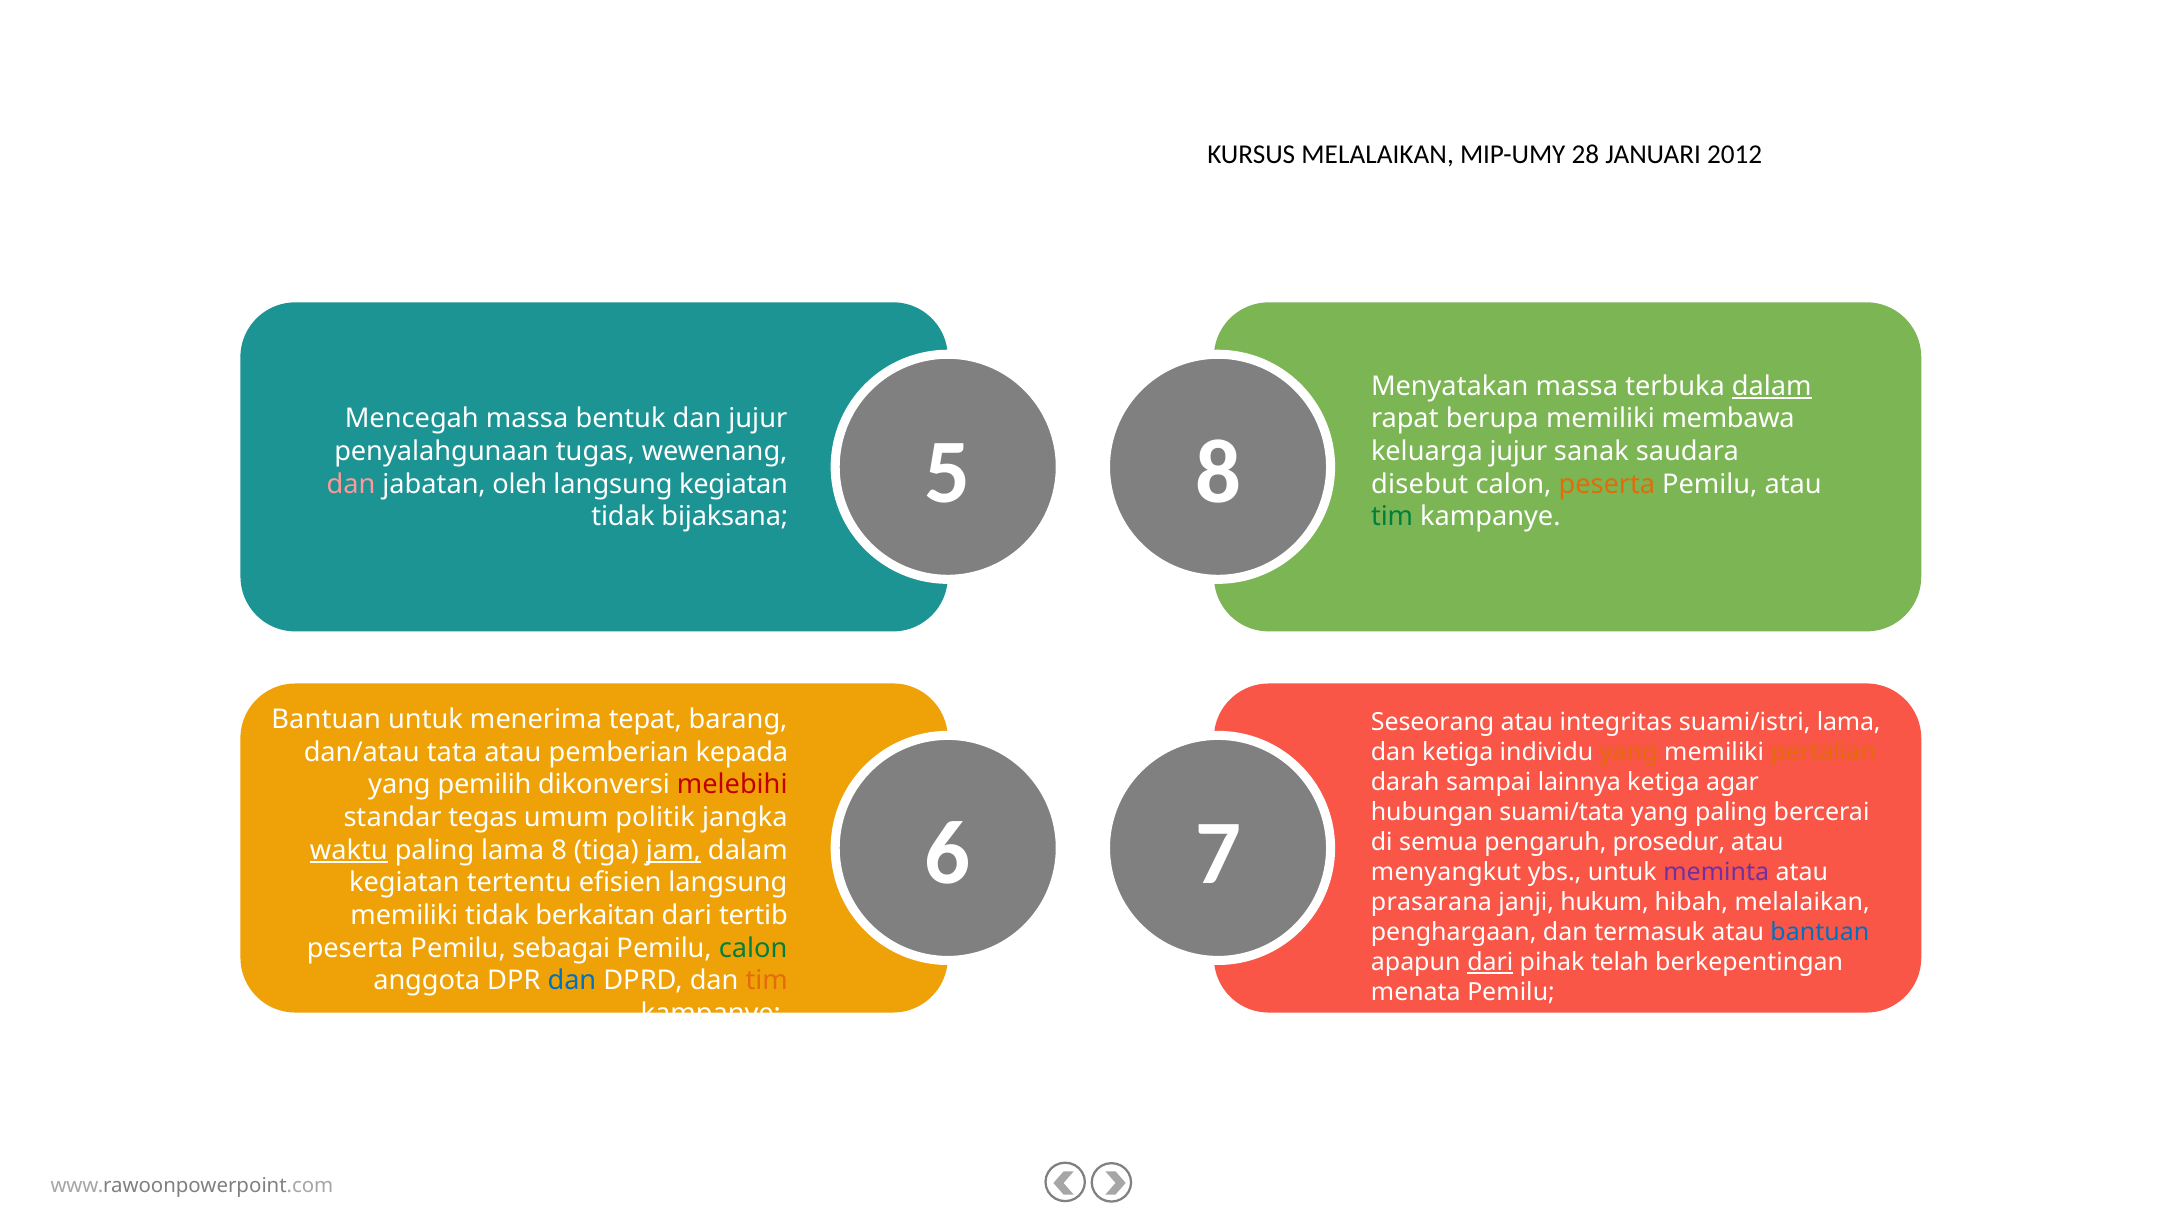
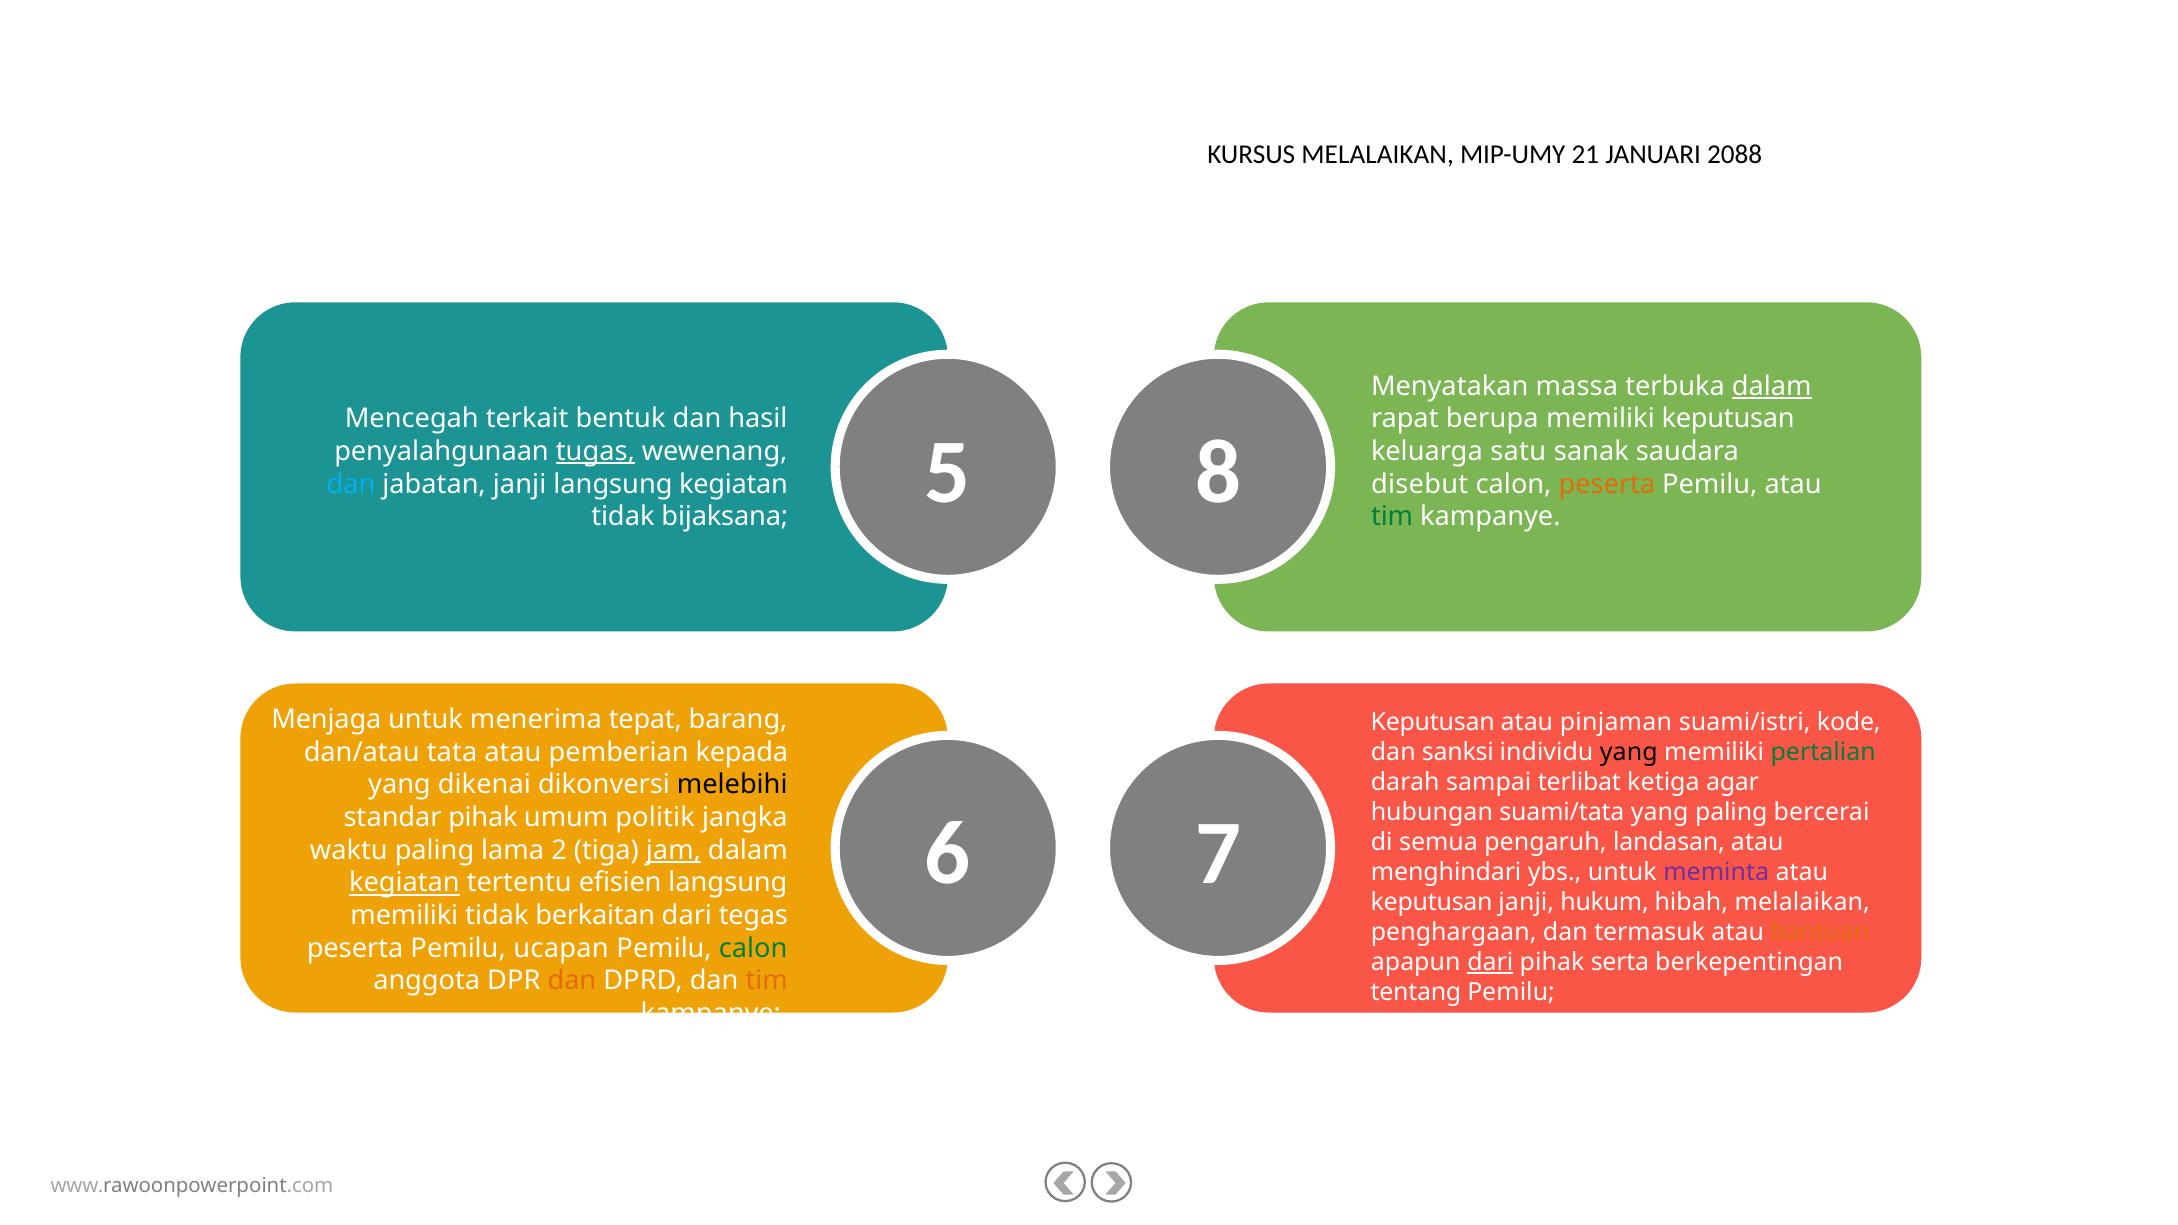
28: 28 -> 21 (1585, 155)
2012: 2012 -> 2088 (1735, 155)
Mencegah massa: massa -> terkait (527, 419)
dan jujur: jujur -> hasil (758, 419)
memiliki membawa: membawa -> keputusan (1728, 419)
tugas underline: none -> present (595, 451)
keluarga jujur: jujur -> satu (1518, 452)
dan colour: pink -> light blue (351, 484)
jabatan oleh: oleh -> janji (520, 484)
Bantuan: Bantuan -> Menjaga (326, 720)
Seseorang: Seseorang -> Keputusan (1433, 723)
integritas: integritas -> pinjaman (1616, 723)
suami/istri lama: lama -> kode (1849, 723)
dan ketiga: ketiga -> sanksi (1458, 753)
yang colour: orange -> black (1629, 753)
pertalian colour: orange -> green (1823, 753)
lainnya: lainnya -> terlibat (1579, 783)
pemilih: pemilih -> dikenai (484, 785)
melebihi colour: red -> black (732, 785)
standar tegas: tegas -> pihak (483, 818)
prosedur: prosedur -> landasan (1669, 843)
waktu underline: present -> none (349, 850)
lama 8: 8 -> 2 (559, 850)
menyangkut: menyangkut -> menghindari (1446, 872)
kegiatan underline: none -> present (404, 883)
prasarana: prasarana -> keputusan (1432, 902)
tertib: tertib -> tegas (753, 916)
bantuan colour: blue -> orange (1820, 932)
sebagai: sebagai -> ucapan (561, 948)
telah: telah -> serta (1620, 962)
dan colour: blue -> orange (572, 981)
menata: menata -> tentang (1416, 992)
